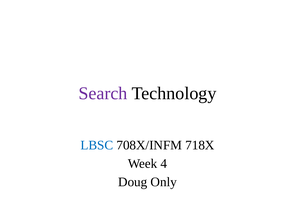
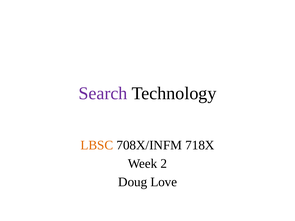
LBSC colour: blue -> orange (97, 145)
4: 4 -> 2 (164, 164)
Only: Only -> Love (164, 182)
